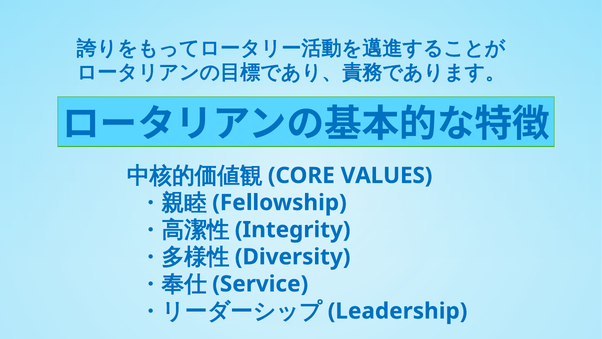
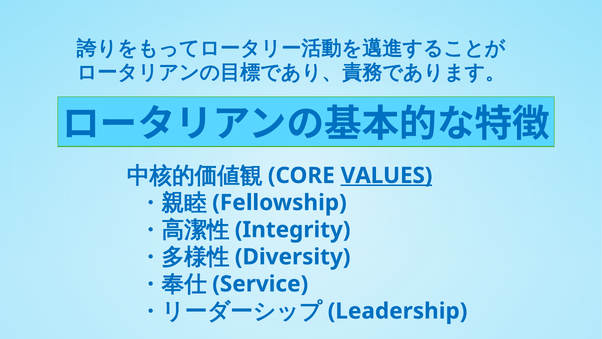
VALUES underline: none -> present (387, 175)
